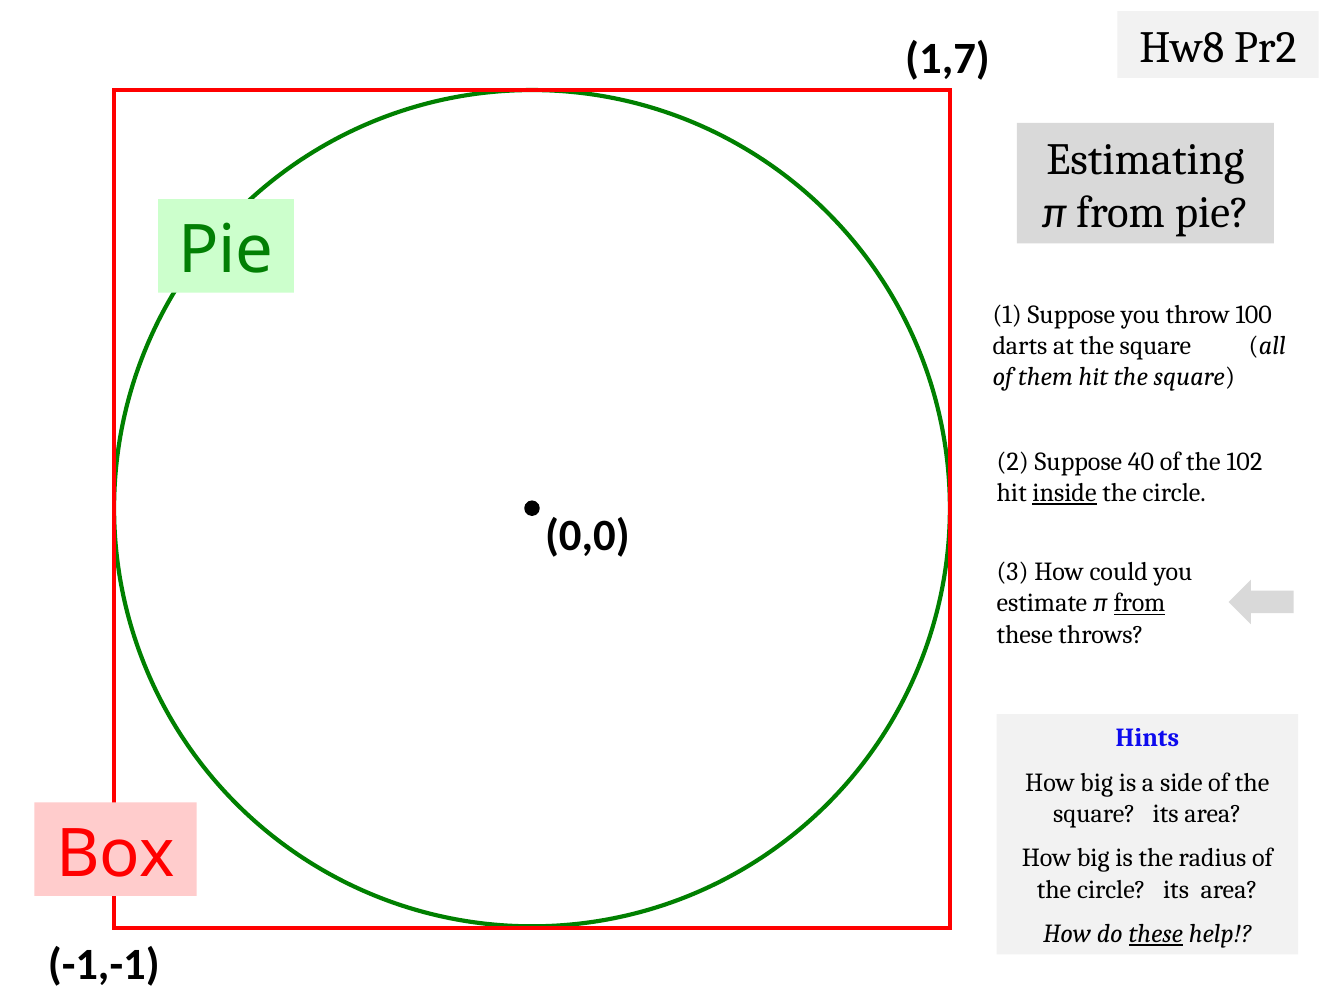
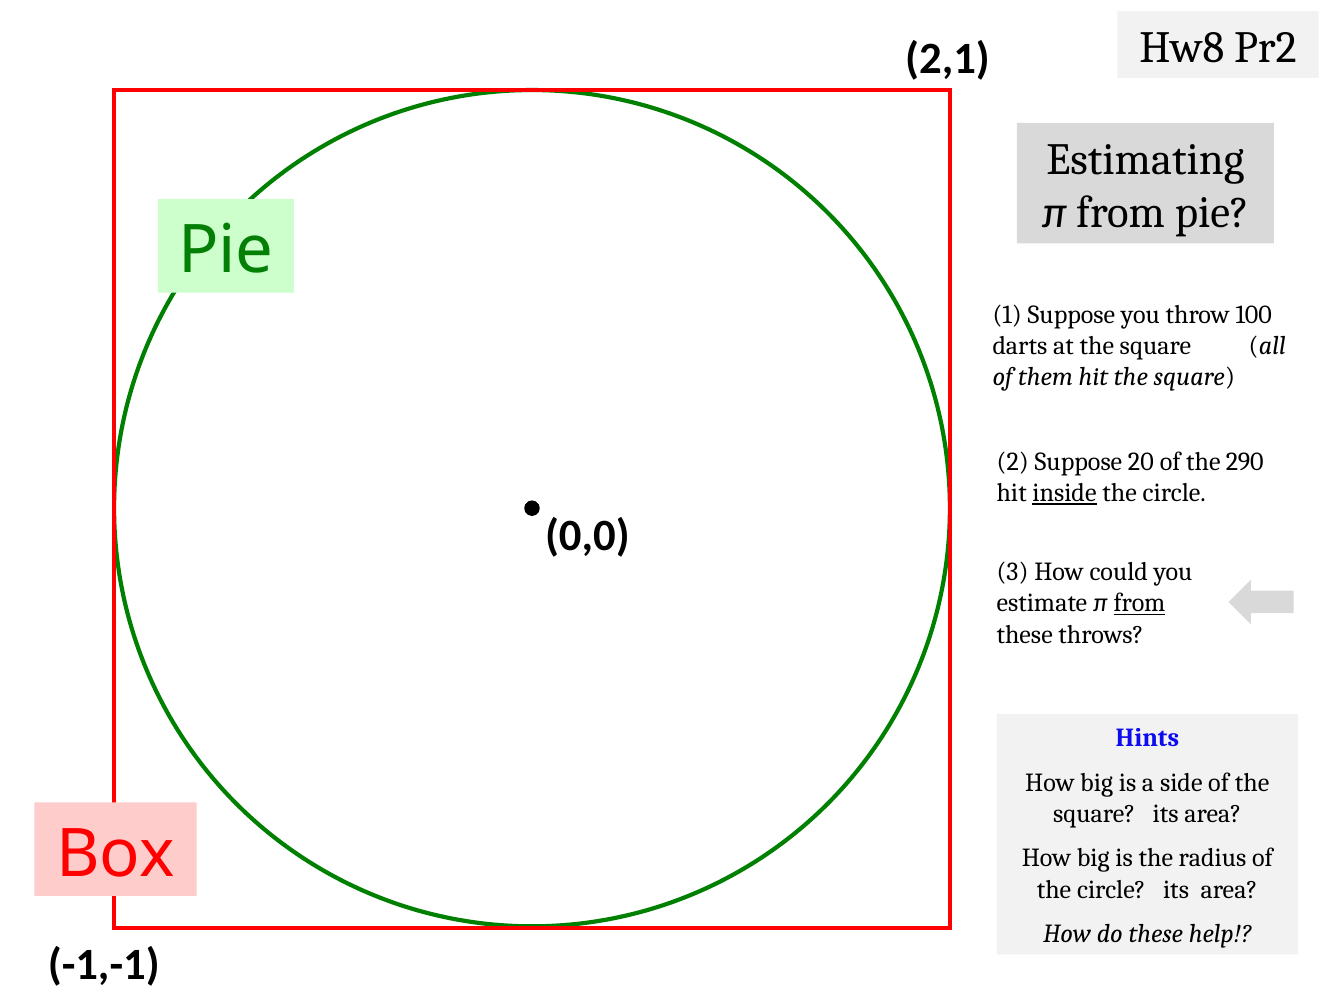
1,7: 1,7 -> 2,1 (948, 58)
40: 40 -> 20 (1141, 461)
102: 102 -> 290 (1245, 461)
these underline: present -> none (1156, 934)
